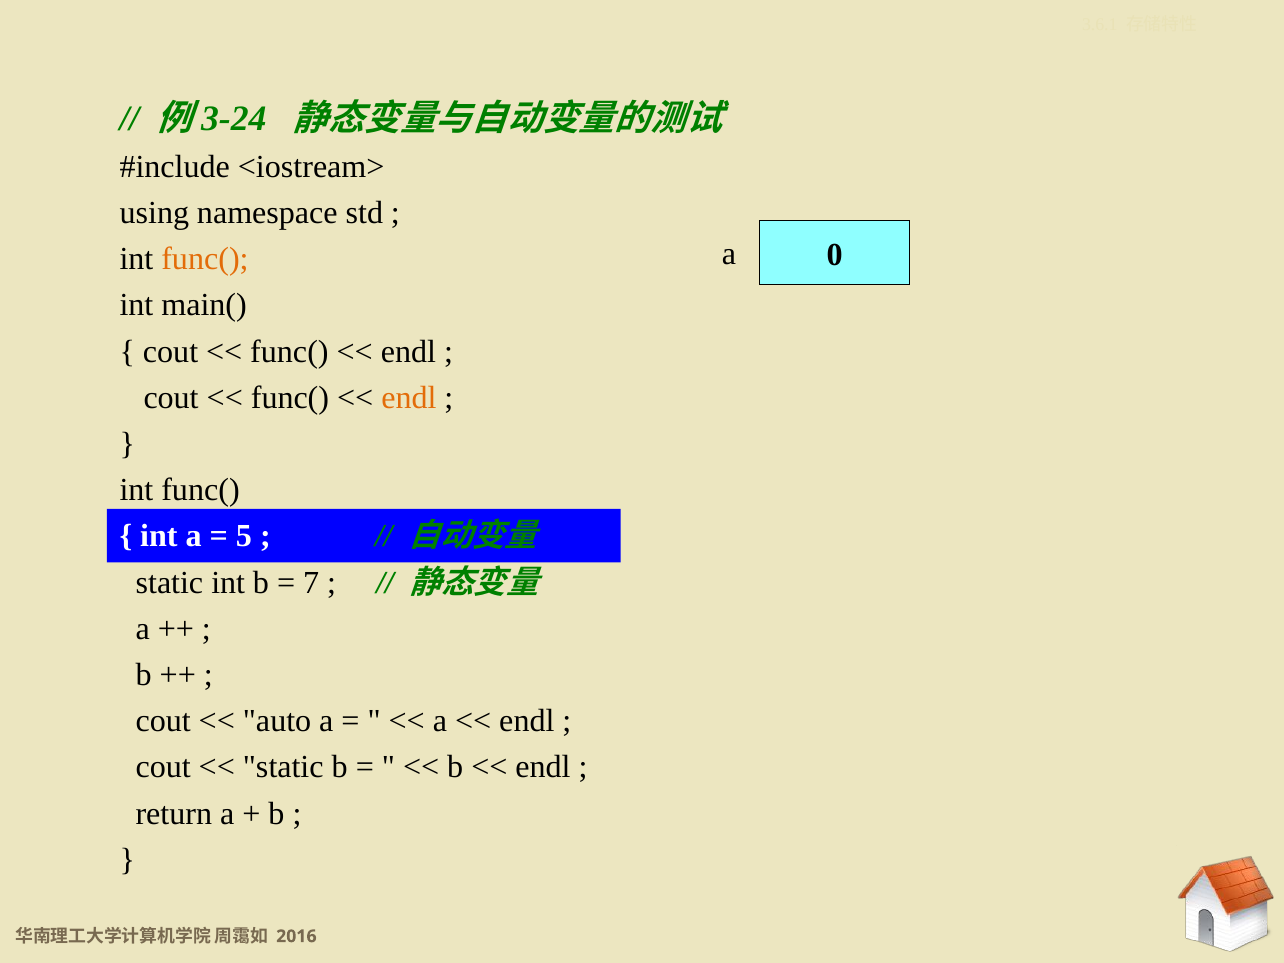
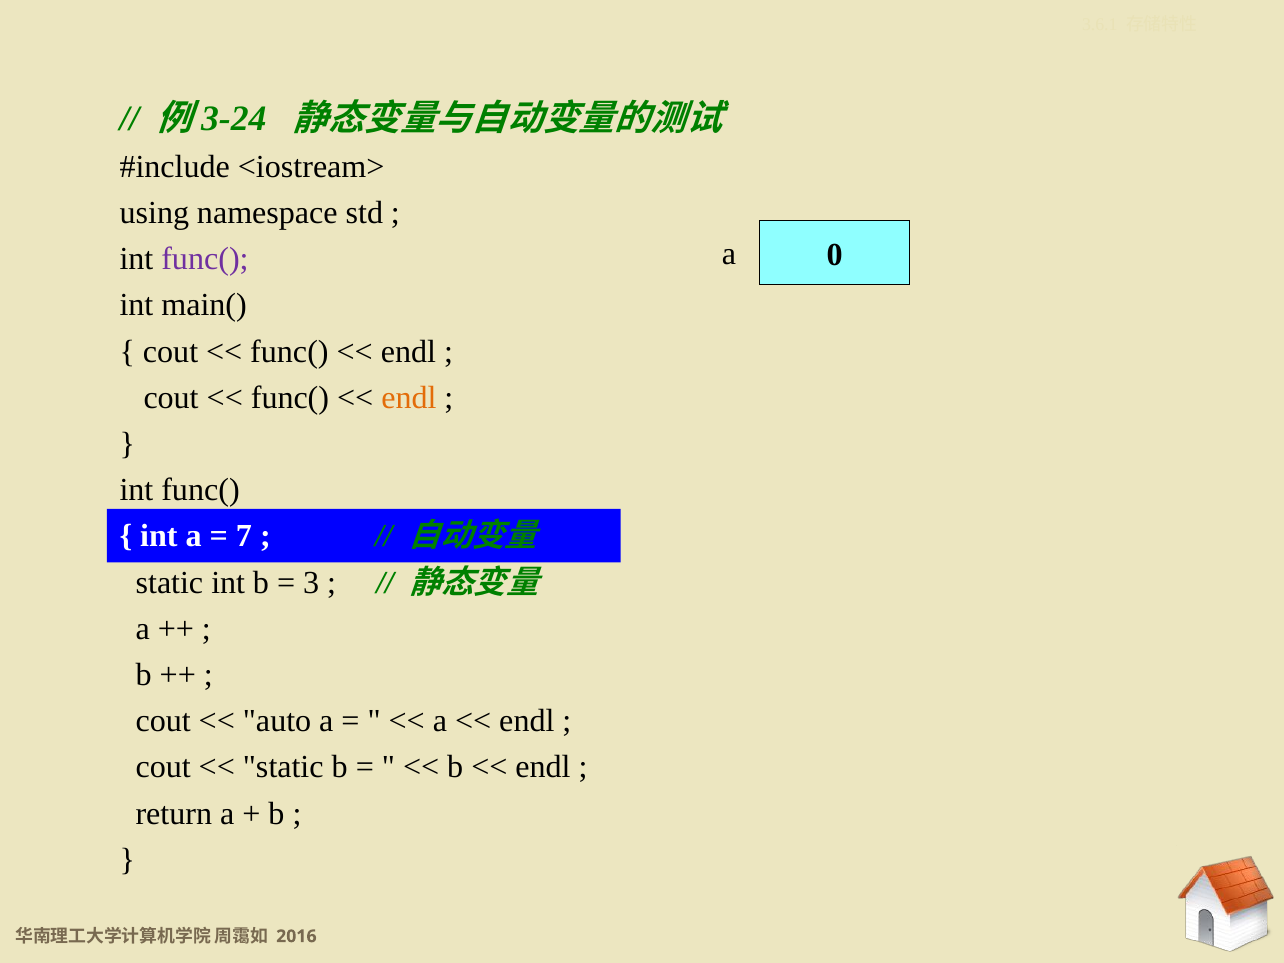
func( colour: orange -> purple (205, 259)
5: 5 -> 7 (244, 536)
7: 7 -> 3 (311, 582)
